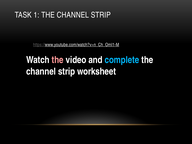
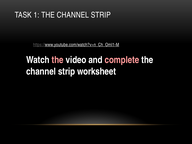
complete colour: light blue -> pink (122, 60)
